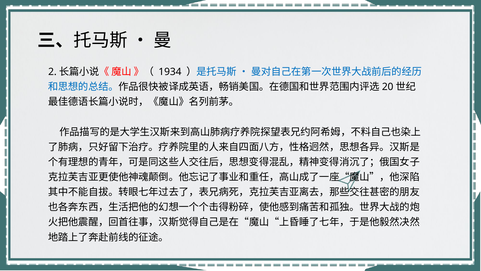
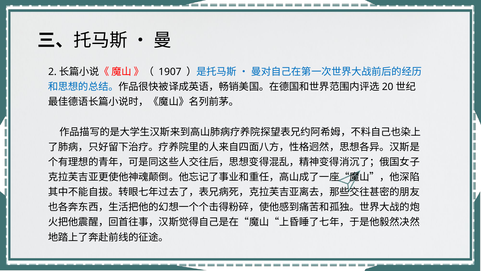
1934: 1934 -> 1907 (170, 72)
